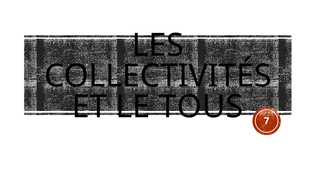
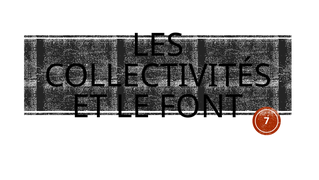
TOUS: TOUS -> FONT (201, 106)
